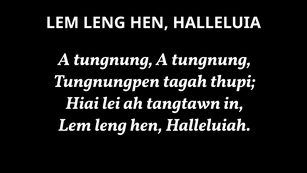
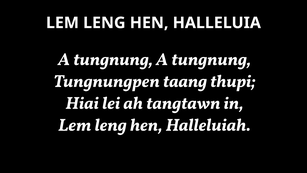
tagah: tagah -> taang (185, 81)
